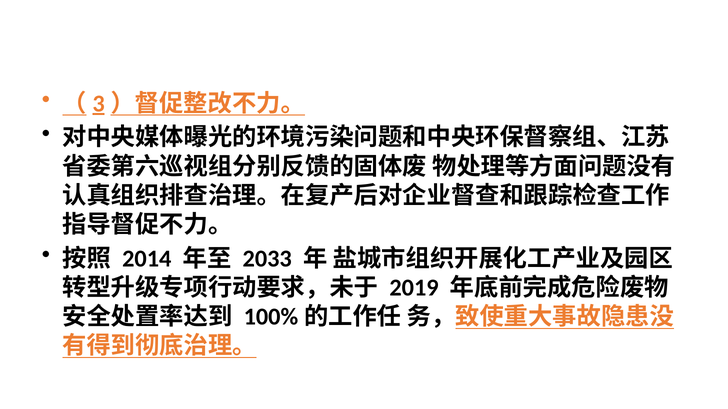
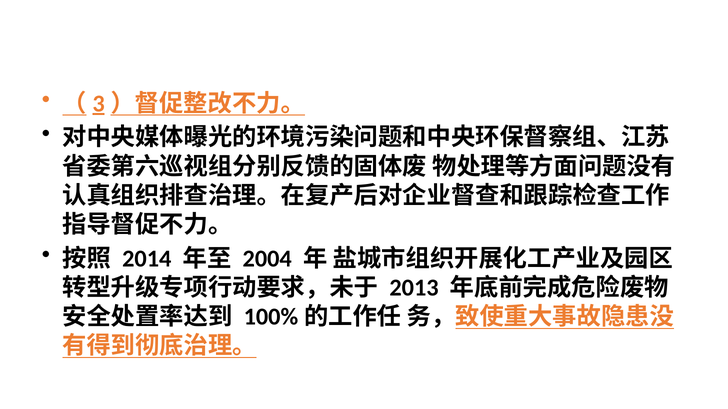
2033: 2033 -> 2004 (267, 259)
2019: 2019 -> 2013 (414, 288)
